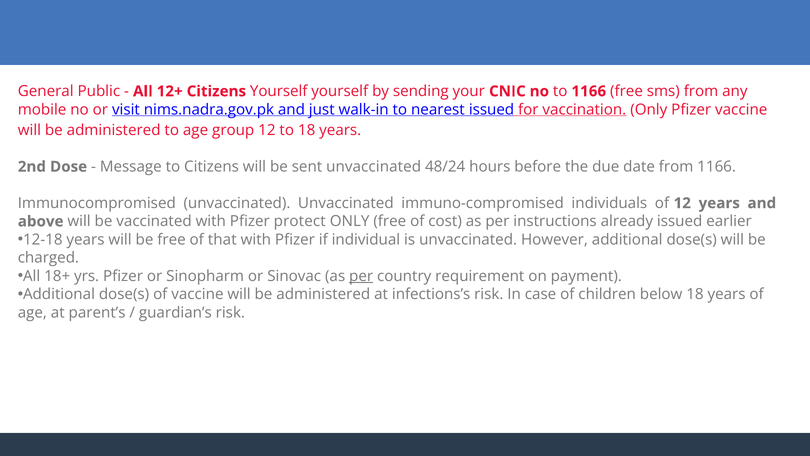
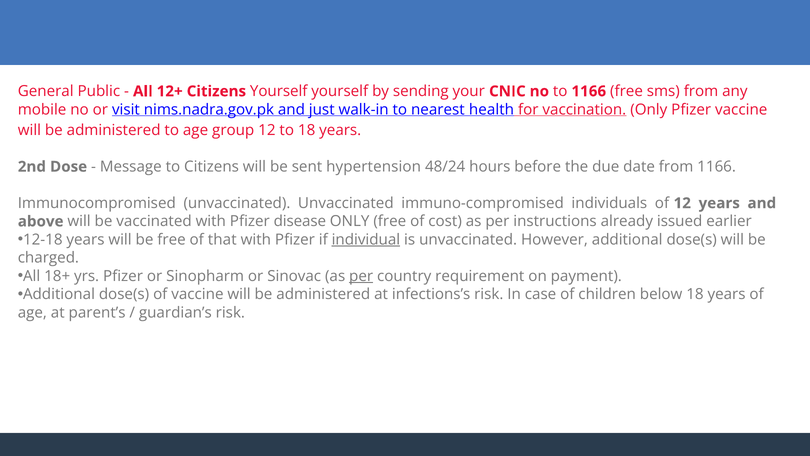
nearest issued: issued -> health (492, 109)
sent unvaccinated: unvaccinated -> hypertension (374, 167)
protect: protect -> disease (300, 221)
individual underline: none -> present (366, 239)
